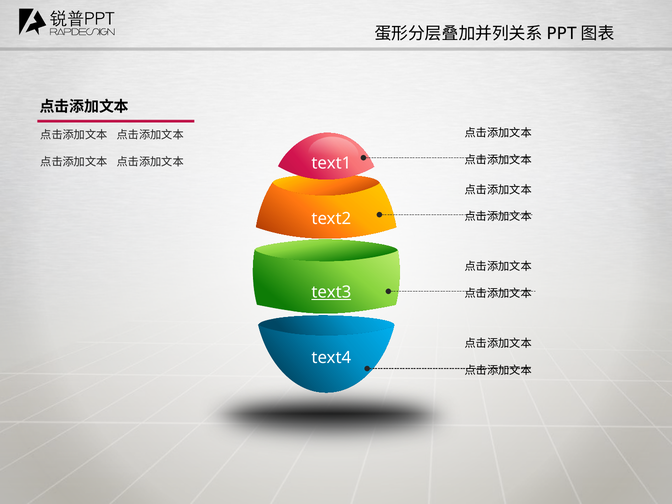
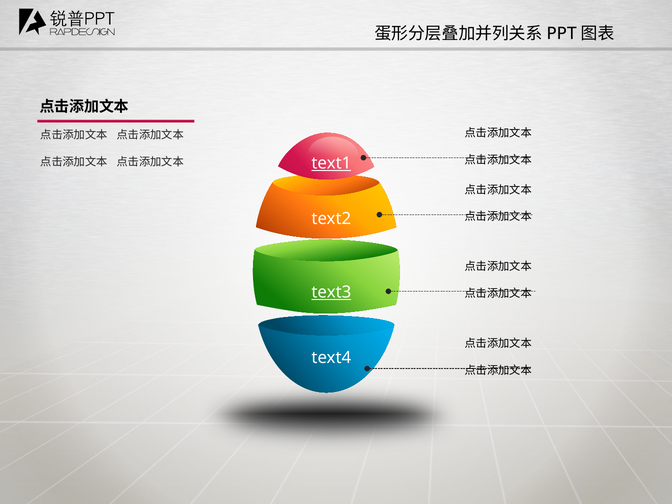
text1 underline: none -> present (331, 163)
